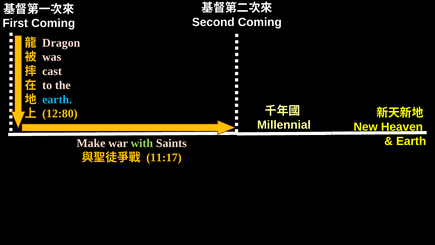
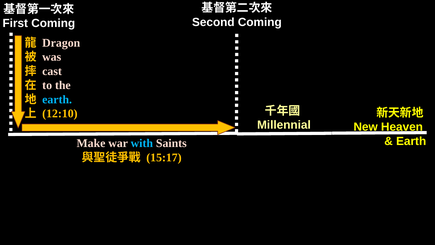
12:80: 12:80 -> 12:10 (60, 114)
with colour: light green -> light blue (142, 143)
11:17: 11:17 -> 15:17 (164, 157)
